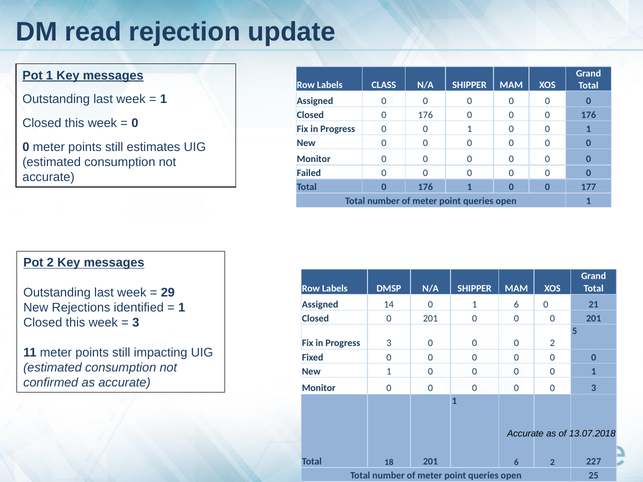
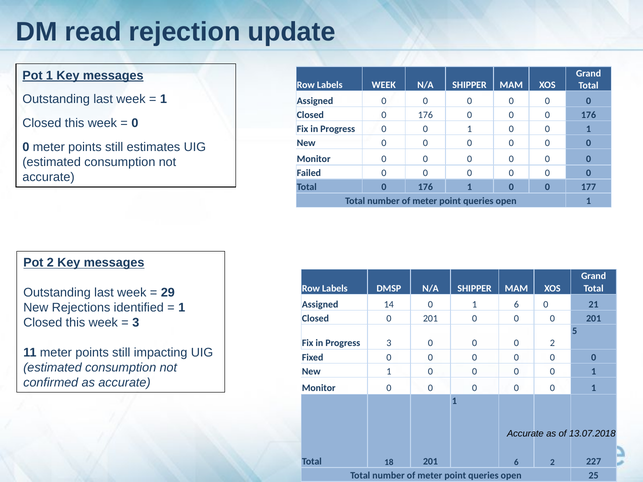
Labels CLASS: CLASS -> WEEK (384, 85)
3: 3 -> 1 (594, 388)
